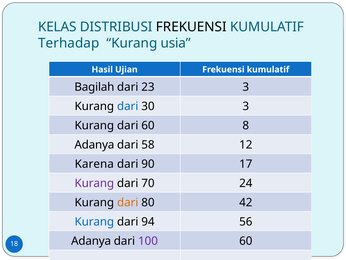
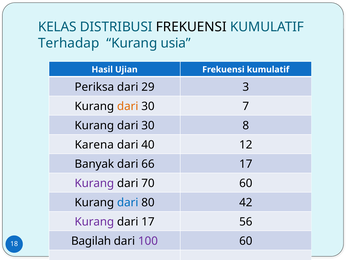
Bagilah: Bagilah -> Periksa (94, 87)
23: 23 -> 29 (148, 87)
dari colour: blue -> orange (128, 106)
30 3: 3 -> 7 (246, 106)
60: 60 -> 30 (148, 125)
Adanya: Adanya -> Karena (94, 144)
58: 58 -> 40 (148, 144)
Karena: Karena -> Banyak (94, 164)
90: 90 -> 66 (148, 164)
70 24: 24 -> 60 (246, 183)
dari colour: orange -> blue (128, 202)
Kurang colour: blue -> purple (94, 221)
dari 94: 94 -> 17 (148, 221)
Adanya: Adanya -> Bagilah (91, 241)
